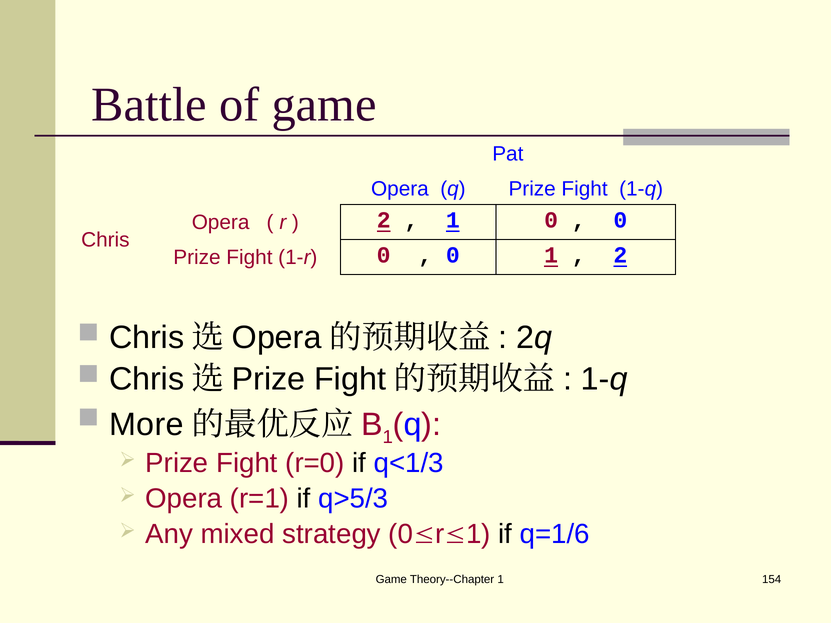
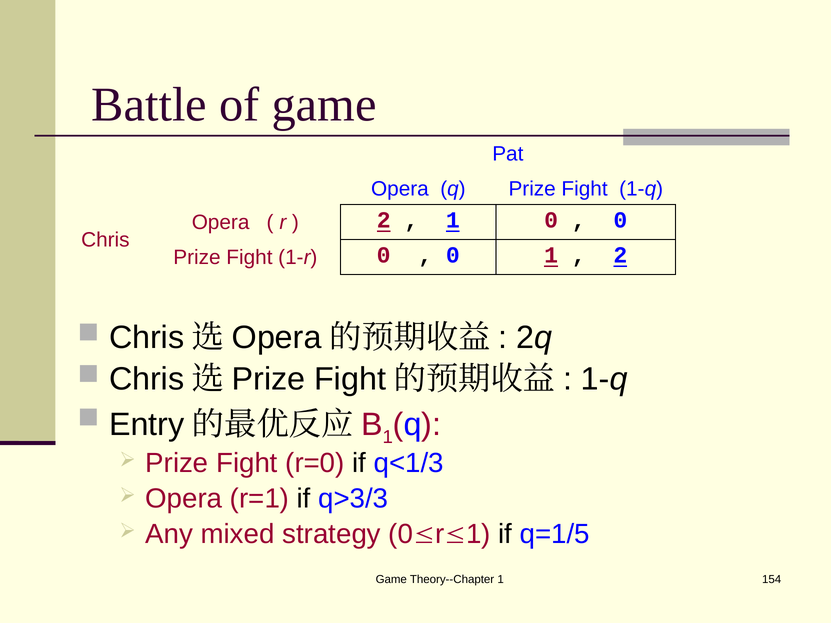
More: More -> Entry (147, 425)
q>5/3: q>5/3 -> q>3/3 (353, 499)
q=1/6: q=1/6 -> q=1/5 (555, 534)
